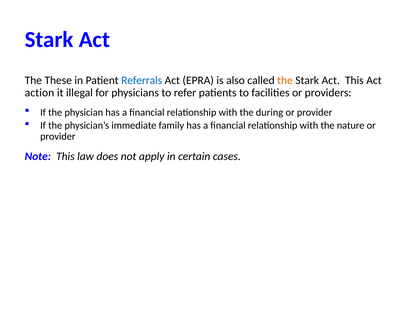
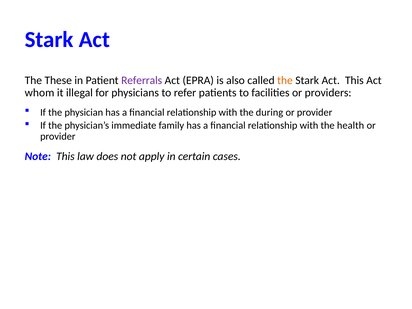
Referrals colour: blue -> purple (142, 80)
action: action -> whom (40, 93)
nature: nature -> health (351, 125)
